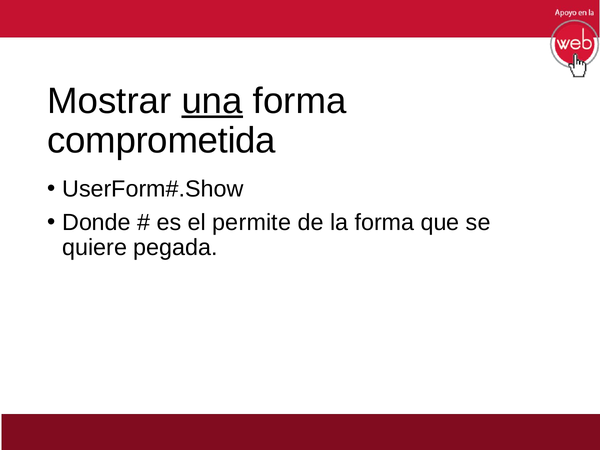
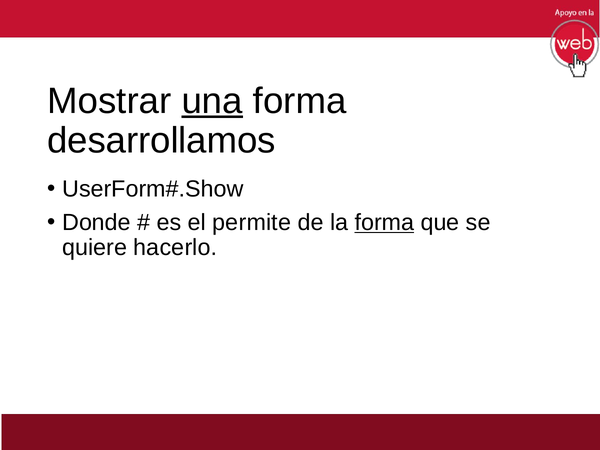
comprometida: comprometida -> desarrollamos (161, 141)
forma underline: none -> present (384, 222)
pegada: pegada -> hacerlo (175, 248)
